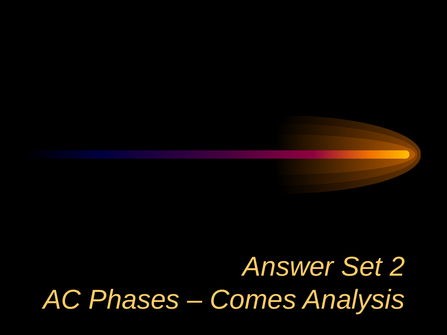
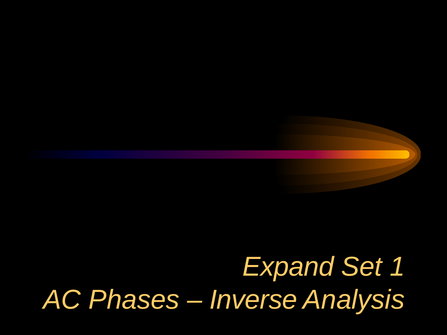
Answer: Answer -> Expand (288, 267)
2: 2 -> 1 (397, 267)
Comes: Comes -> Inverse (253, 300)
